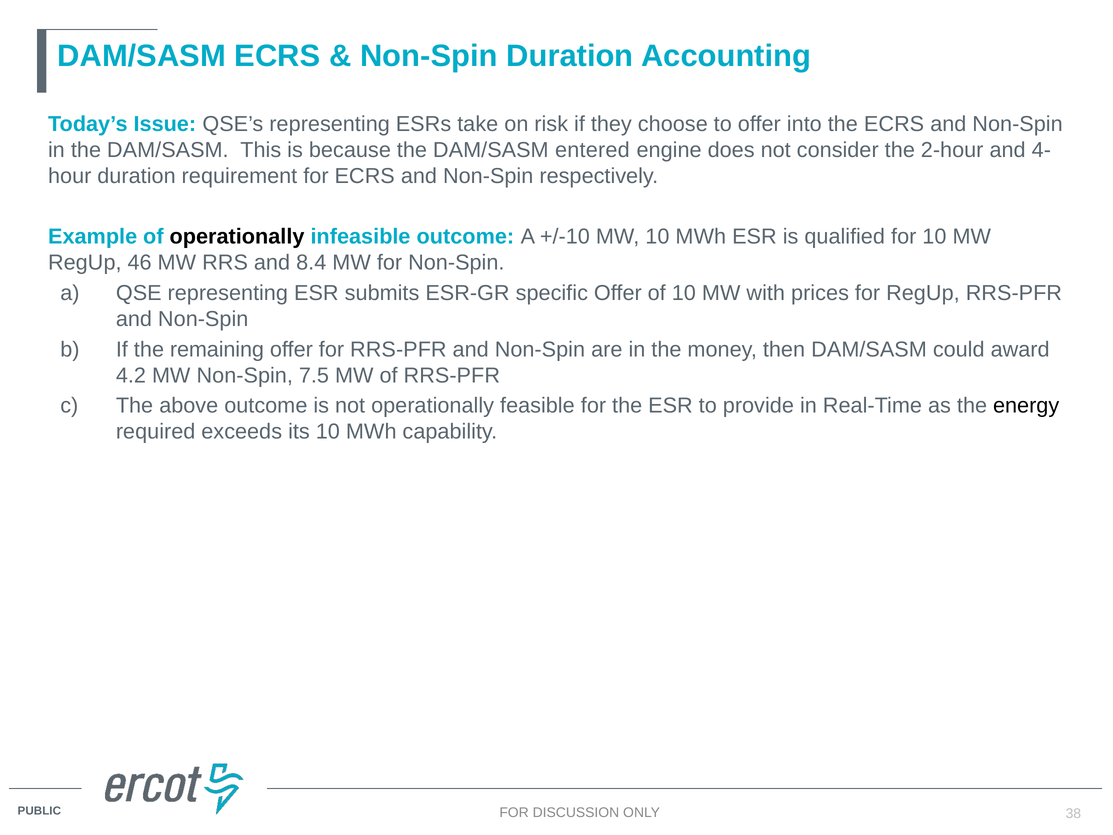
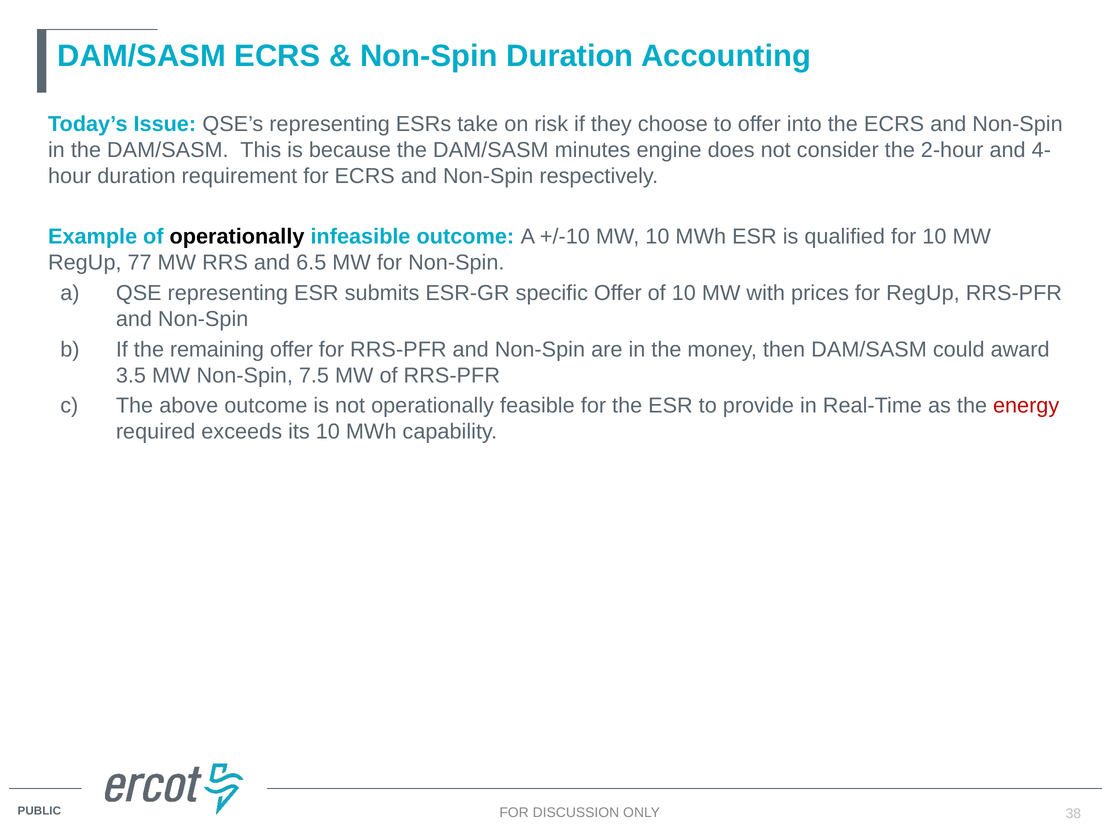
entered: entered -> minutes (593, 150)
46: 46 -> 77 (140, 263)
8.4: 8.4 -> 6.5 (311, 263)
4.2: 4.2 -> 3.5 (131, 375)
energy colour: black -> red (1026, 406)
